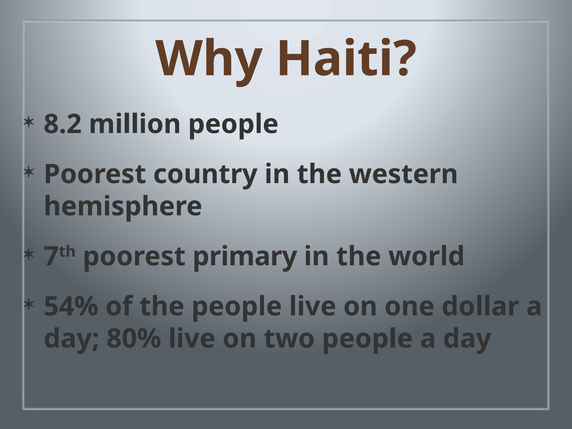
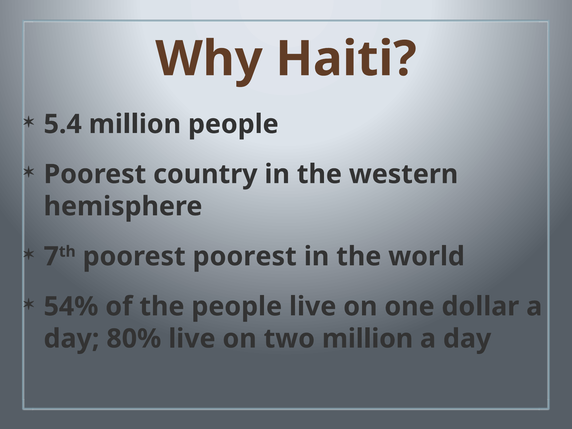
8.2: 8.2 -> 5.4 (63, 124)
poorest primary: primary -> poorest (245, 256)
two people: people -> million (368, 339)
